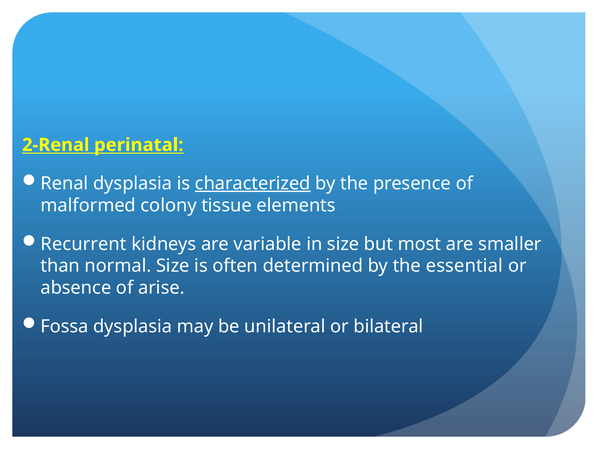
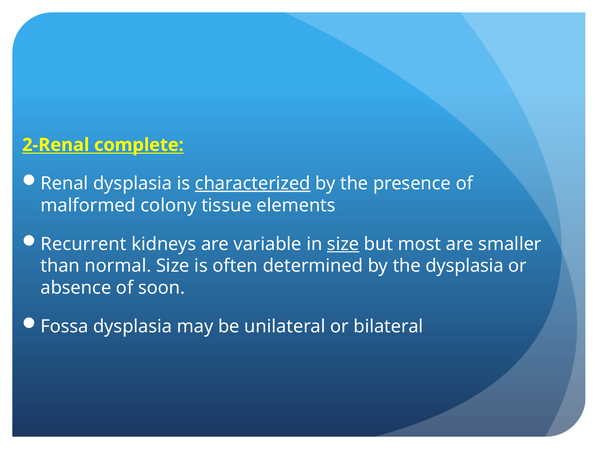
perinatal: perinatal -> complete (139, 145)
size underline: none -> present (343, 244)
the essential: essential -> dysplasia (465, 266)
arise: arise -> soon (162, 287)
